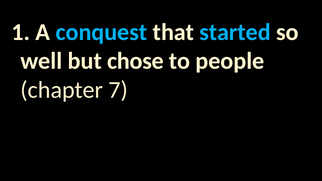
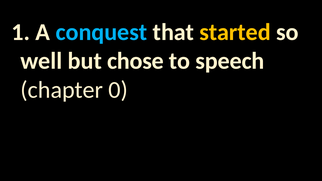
started colour: light blue -> yellow (235, 32)
people: people -> speech (230, 61)
7: 7 -> 0 (118, 90)
